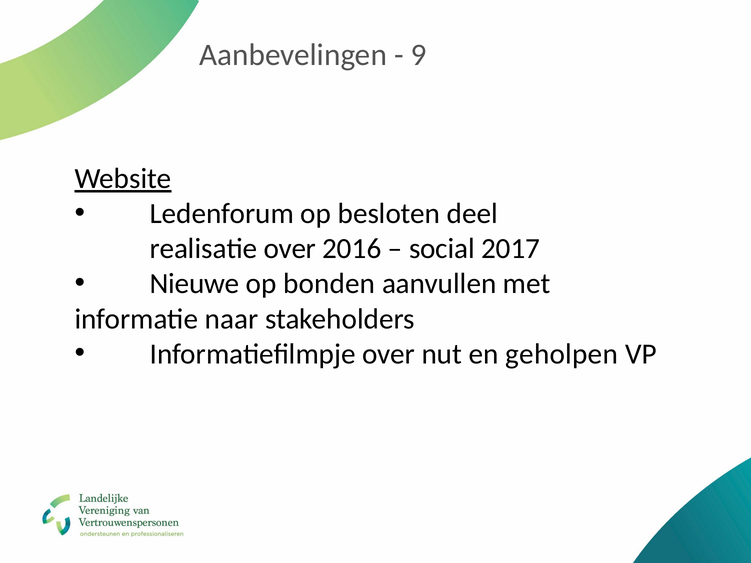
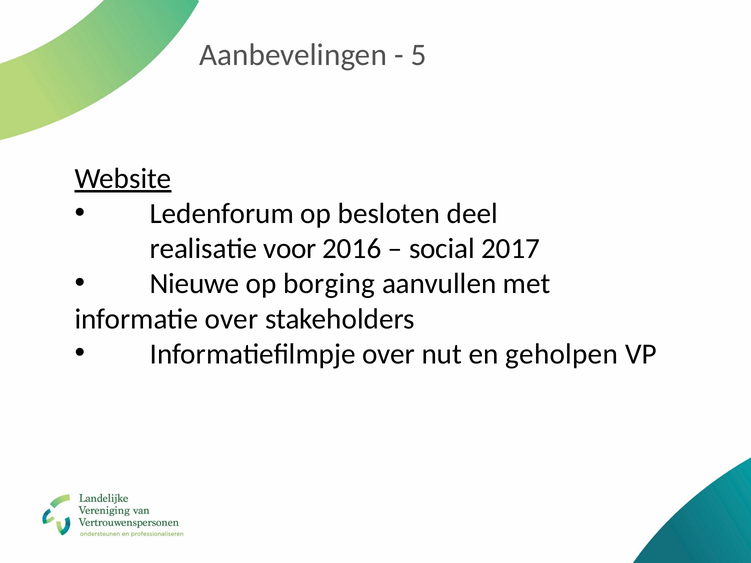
9: 9 -> 5 (419, 55)
realisatie over: over -> voor (290, 249)
bonden: bonden -> borging (329, 284)
informatie naar: naar -> over (231, 319)
